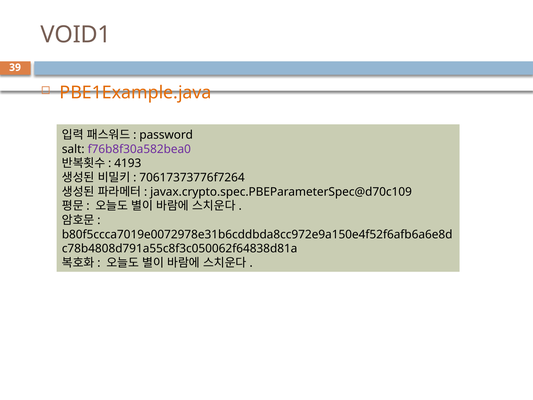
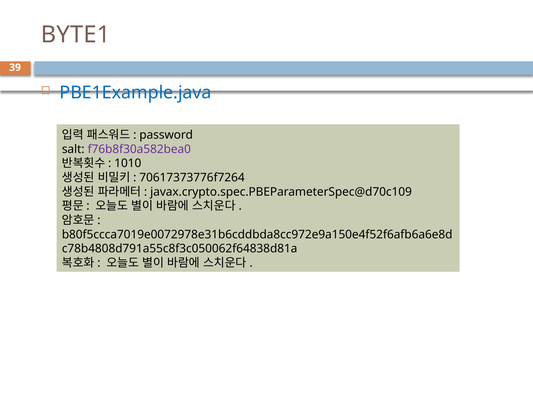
VOID1: VOID1 -> BYTE1 (76, 35)
PBE1Example.java colour: orange -> blue (136, 93)
4193: 4193 -> 1010 (128, 163)
